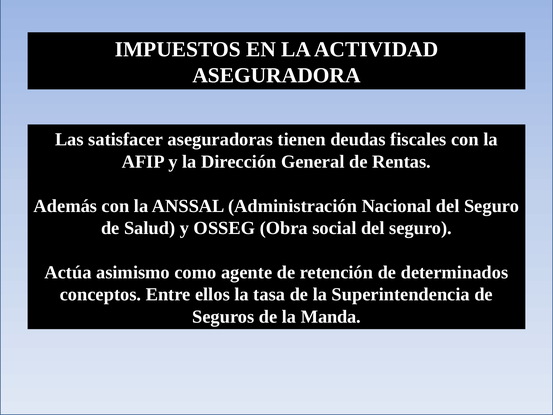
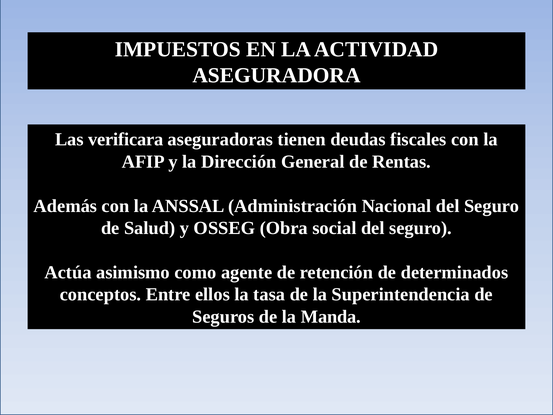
satisfacer: satisfacer -> verificara (126, 139)
